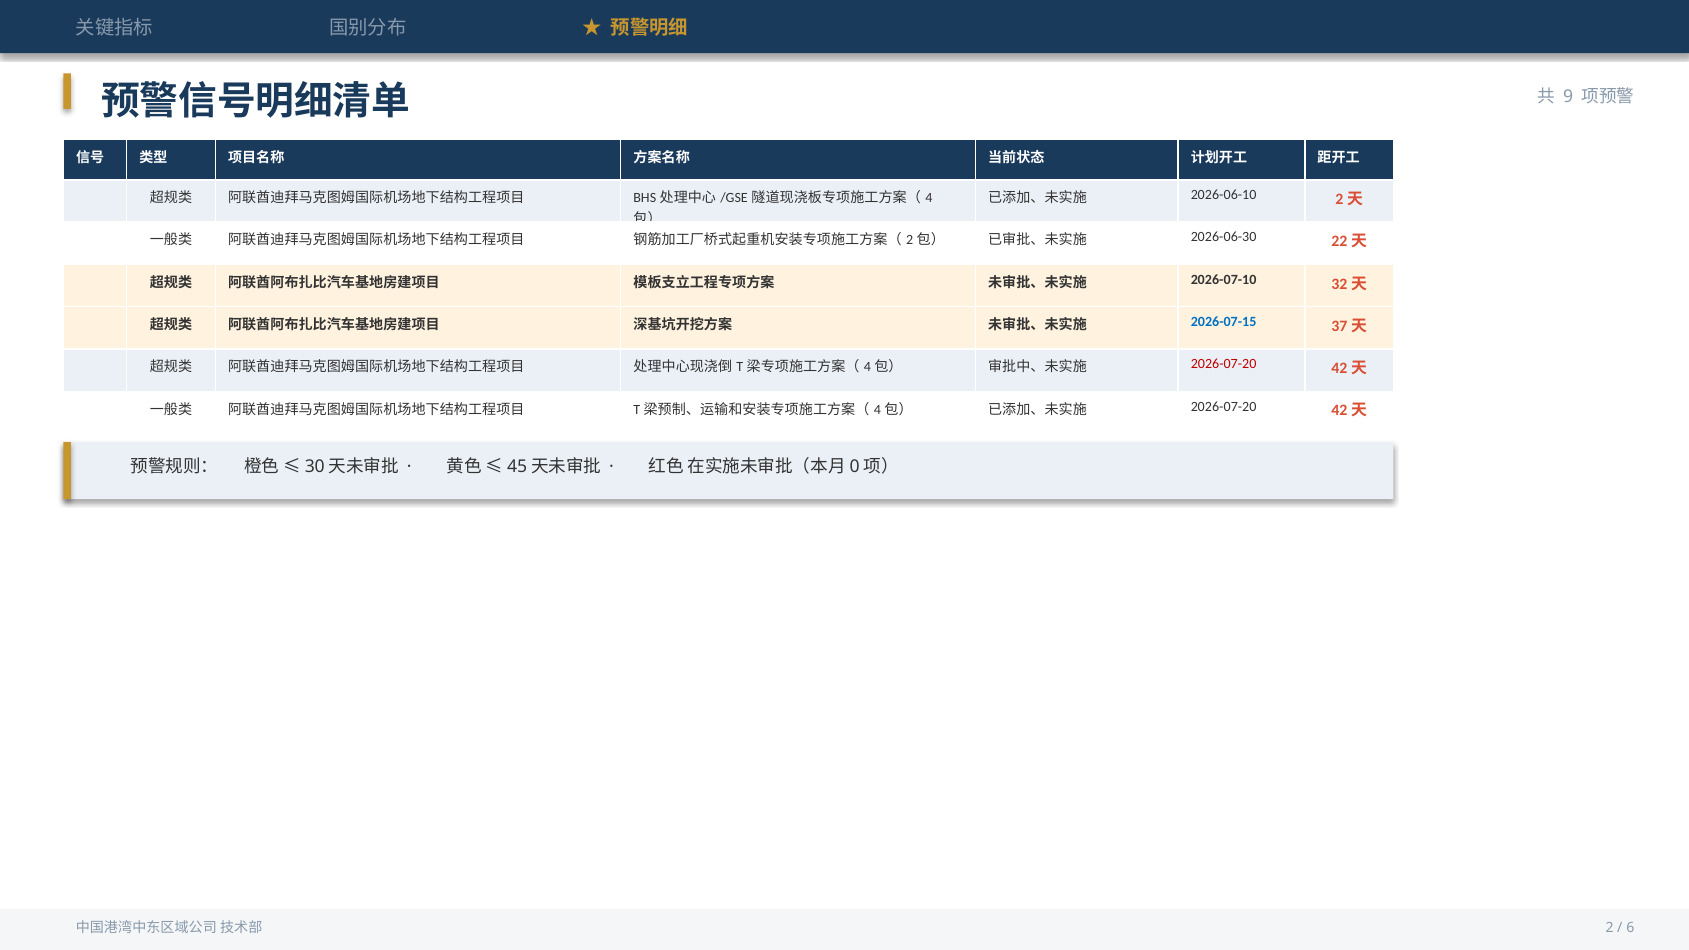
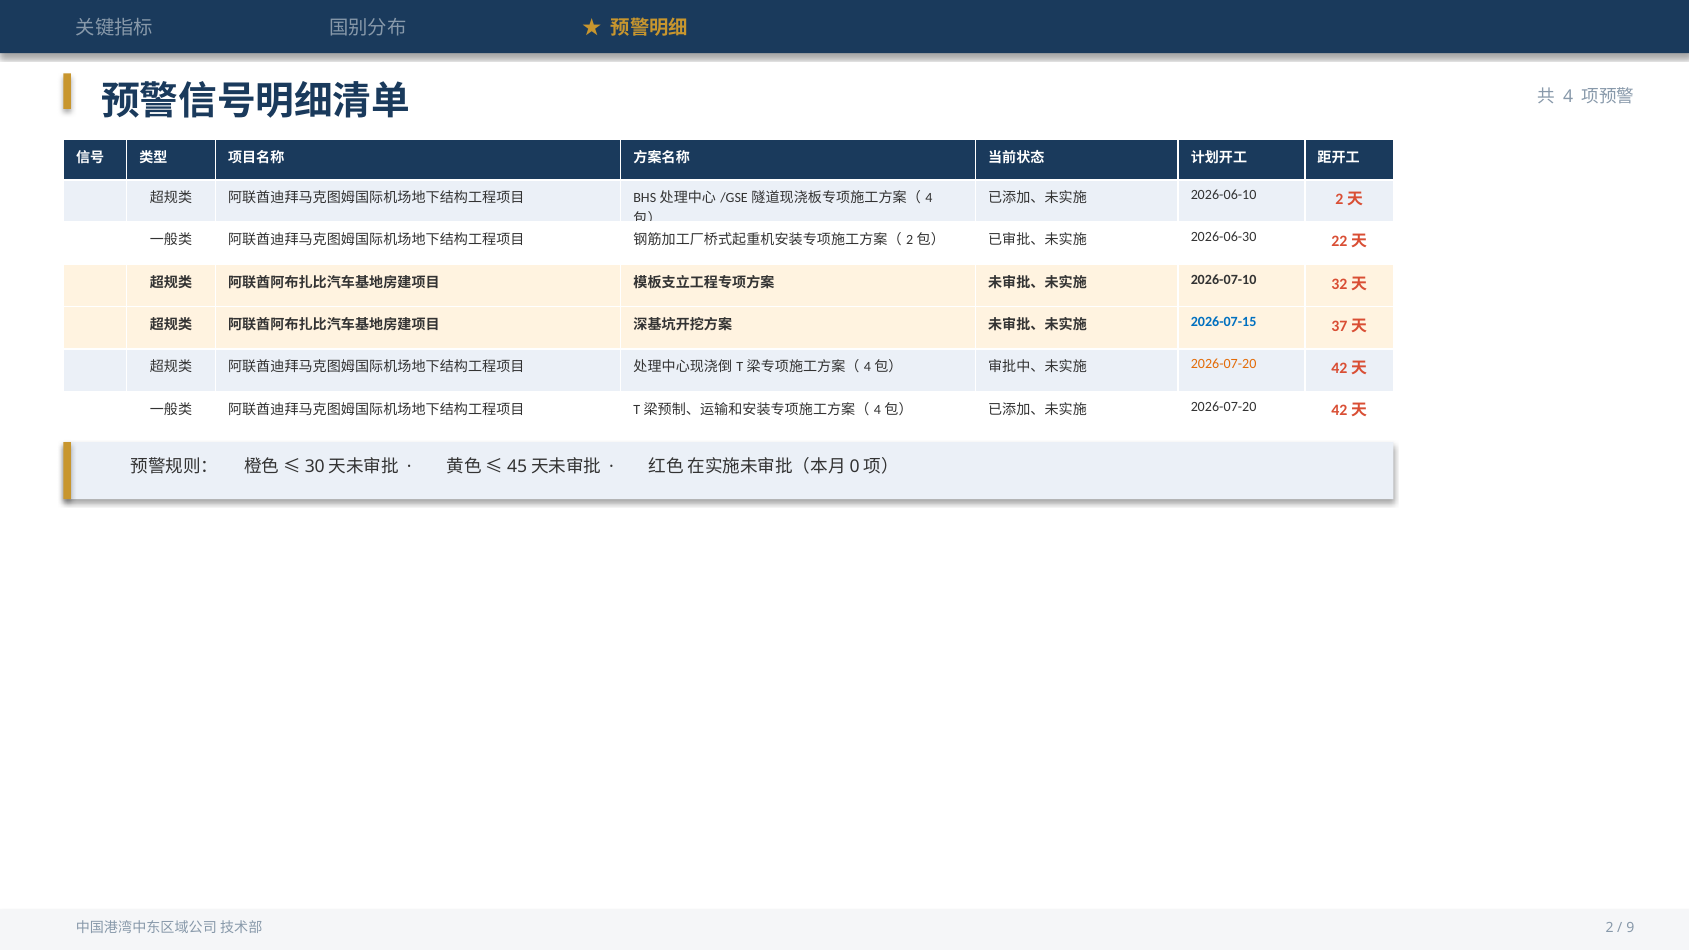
9: 9 -> 4 (1568, 97)
2026-07-20 colour: red -> orange (1224, 364)
6: 6 -> 9 (1630, 928)
